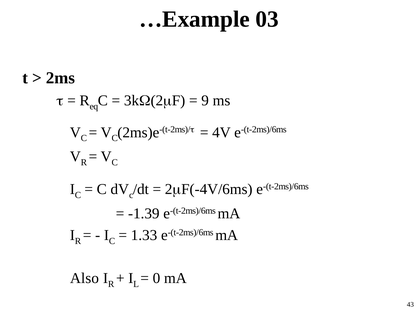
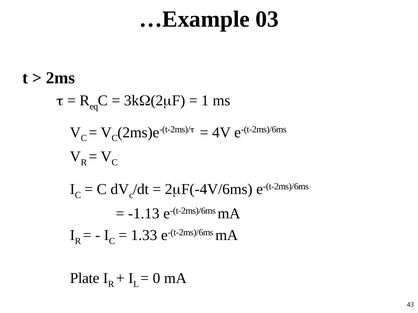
9: 9 -> 1 (205, 101)
-1.39: -1.39 -> -1.13 (144, 214)
Also: Also -> Plate (85, 279)
